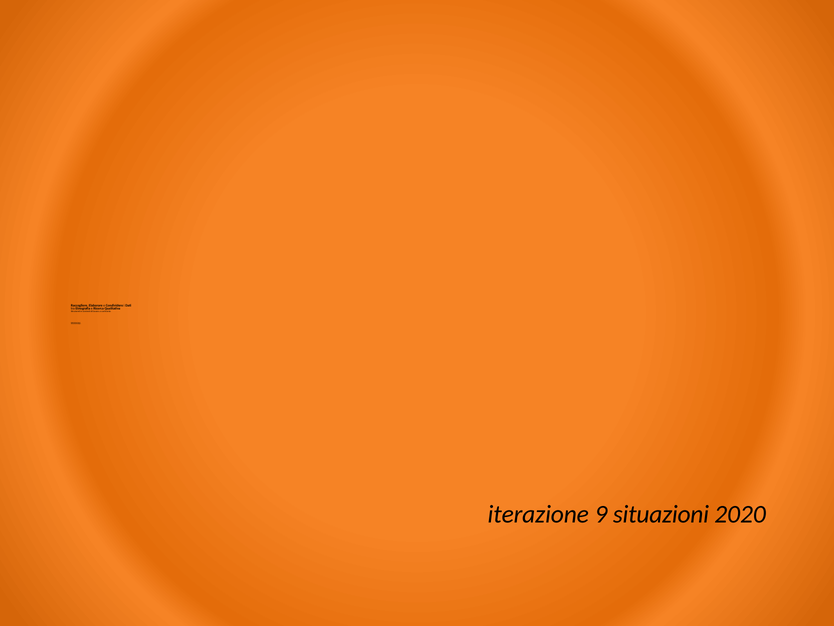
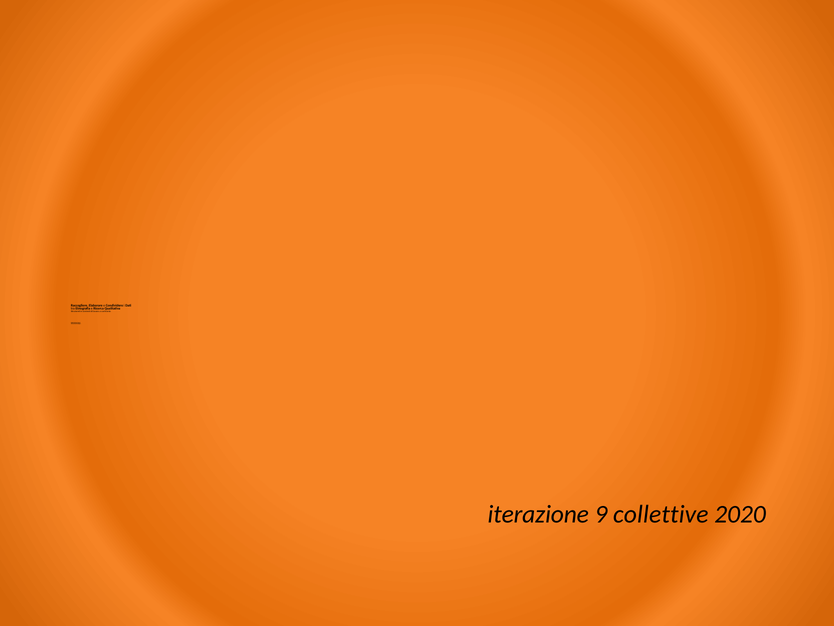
situazioni: situazioni -> collettive (661, 514)
